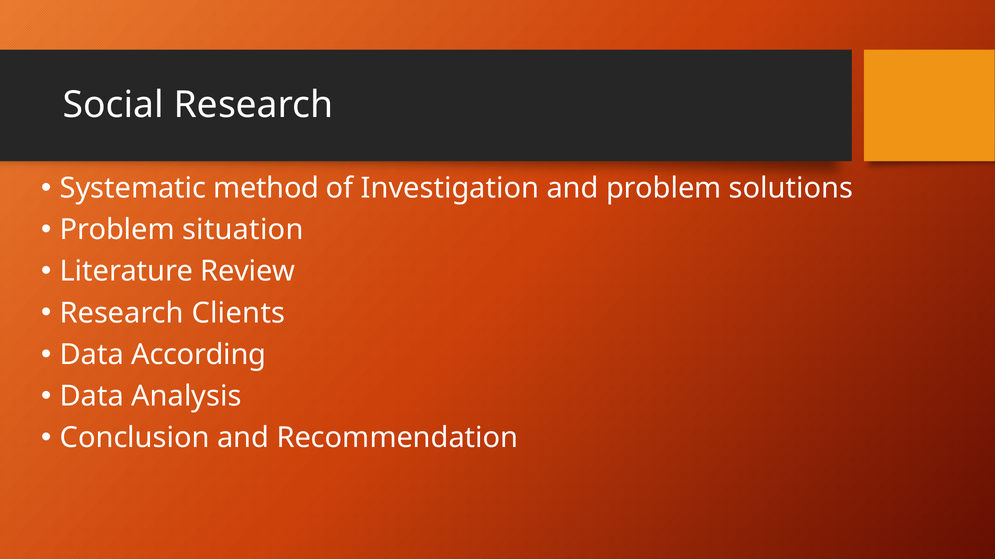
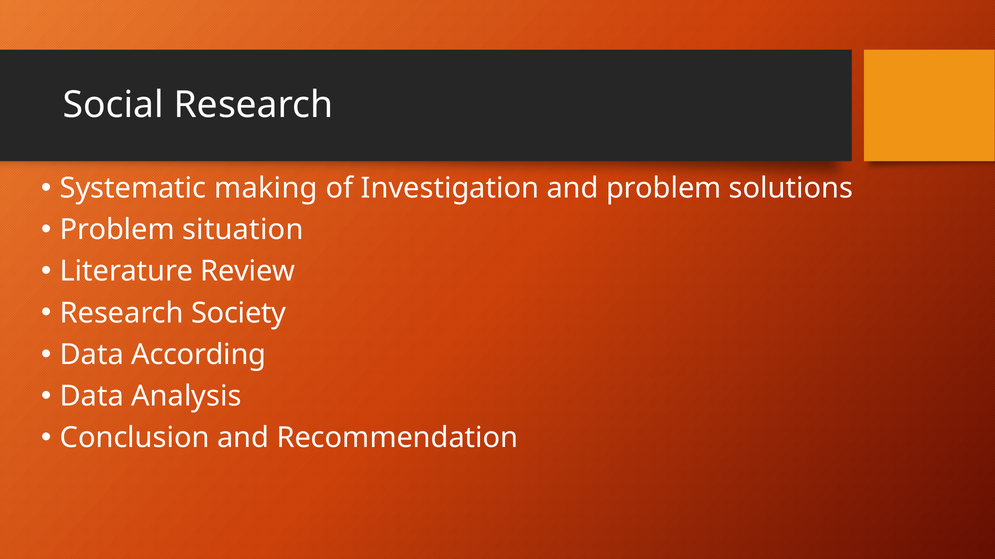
method: method -> making (266, 188)
Clients: Clients -> Society (239, 313)
